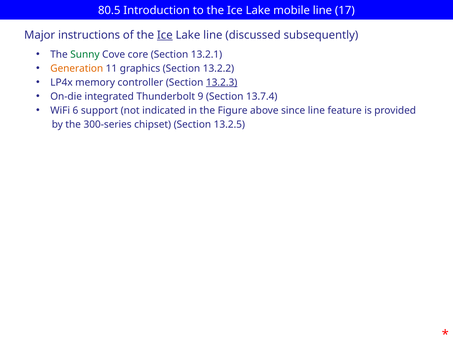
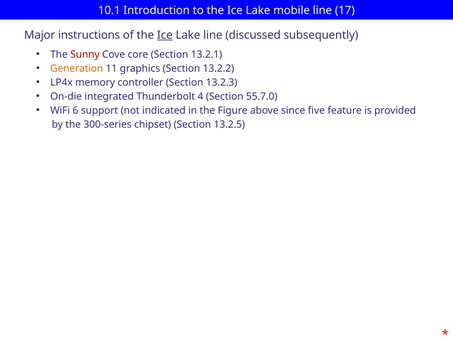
80.5: 80.5 -> 10.1 (109, 11)
Sunny colour: green -> red (85, 54)
13.2.3 underline: present -> none (222, 82)
9: 9 -> 4 (200, 96)
13.7.4: 13.7.4 -> 55.7.0 (262, 96)
since line: line -> five (316, 110)
